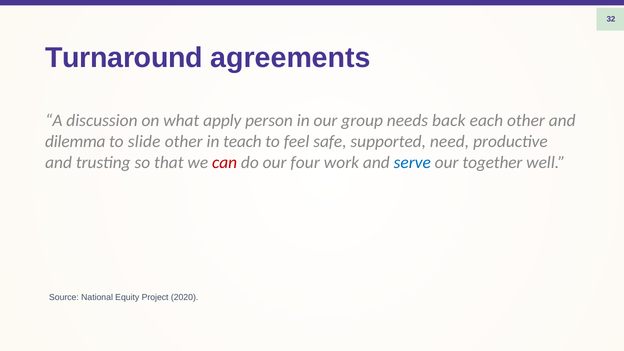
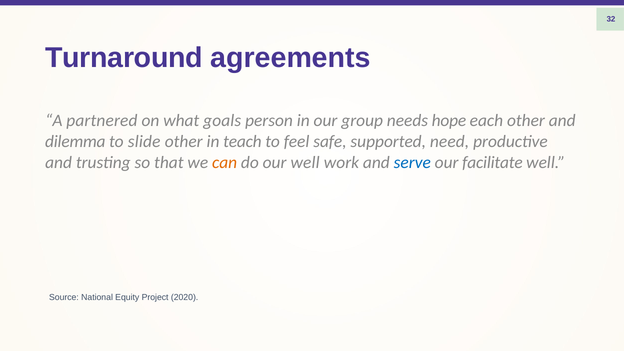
discussion: discussion -> partnered (102, 121)
apply: apply -> goals (222, 121)
back: back -> hope (449, 121)
can colour: red -> orange (225, 162)
our four: four -> well (305, 162)
together: together -> facilitate (492, 162)
